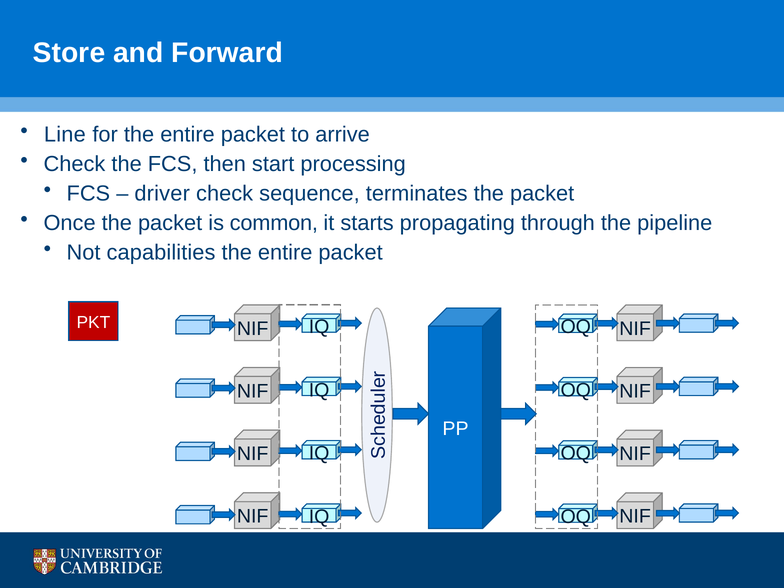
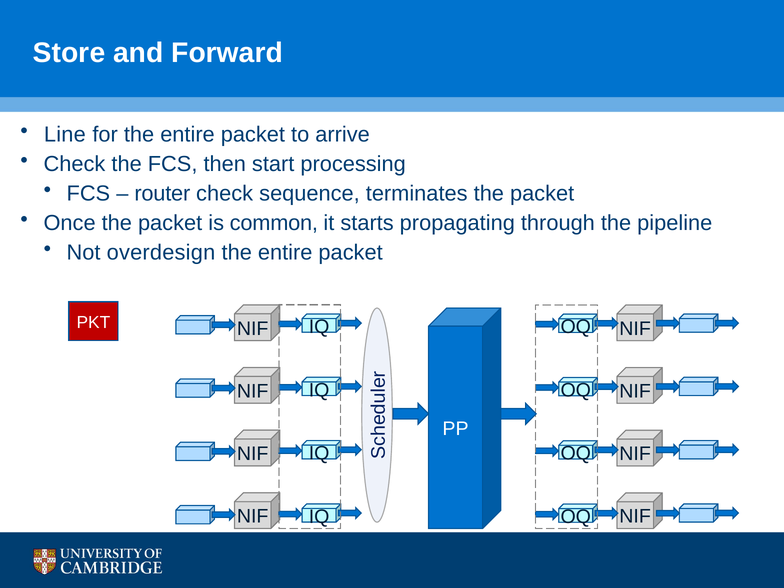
driver: driver -> router (162, 194)
capabilities: capabilities -> overdesign (161, 252)
